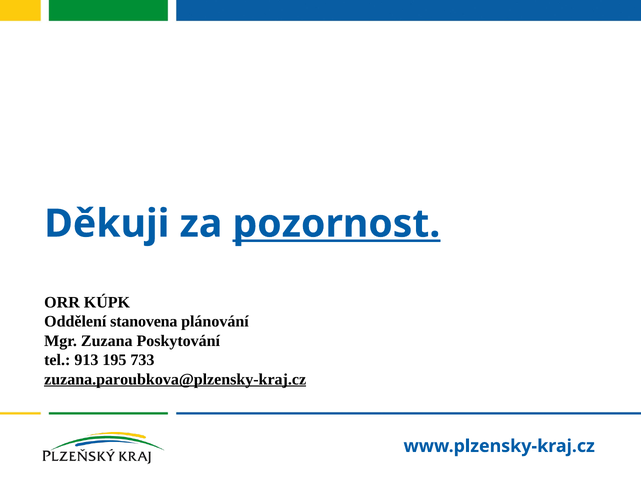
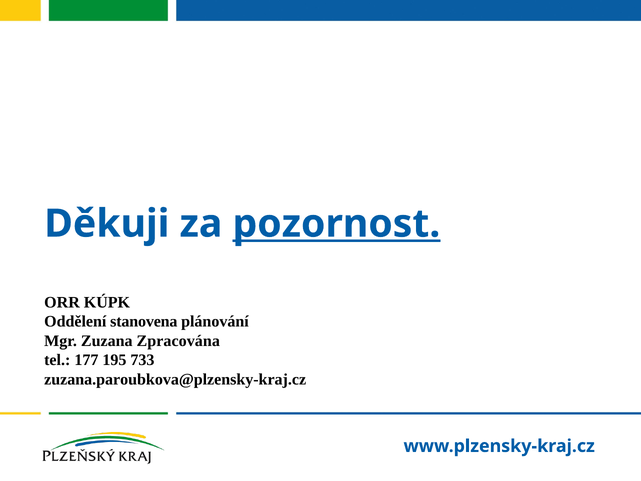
Poskytování: Poskytování -> Zpracována (178, 341)
913: 913 -> 177 (86, 360)
zuzana.paroubkova@plzensky-kraj.cz underline: present -> none (175, 379)
